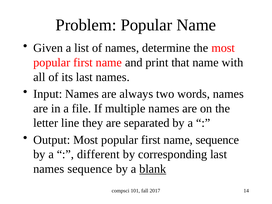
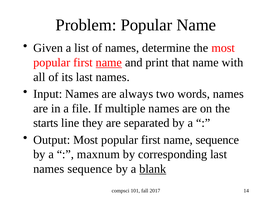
name underline: none -> present (109, 63)
letter: letter -> starts (46, 123)
different: different -> maxnum (98, 154)
